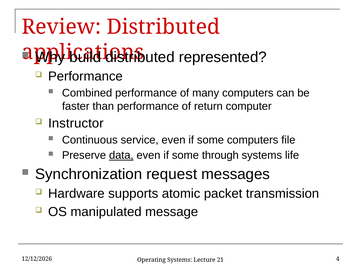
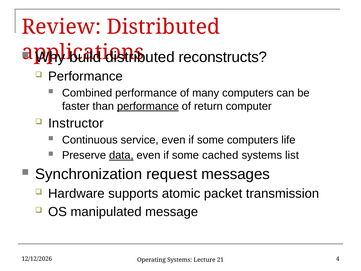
represented: represented -> reconstructs (223, 57)
performance underline: none -> present (148, 106)
file: file -> life (288, 140)
through: through -> cached (220, 155)
life: life -> list (292, 155)
